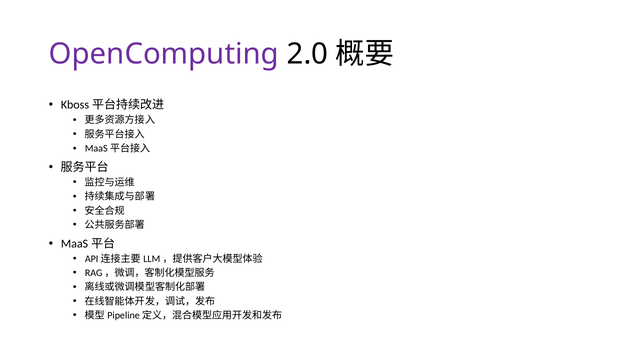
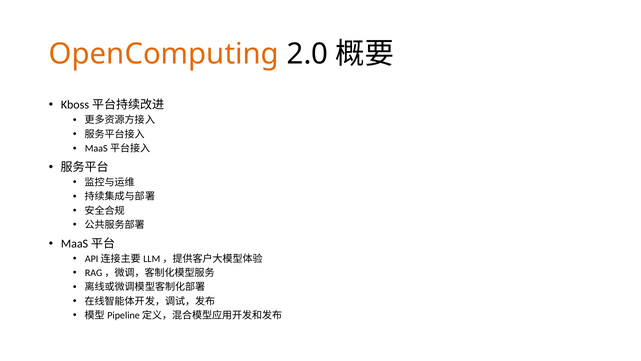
OpenComputing colour: purple -> orange (164, 54)
